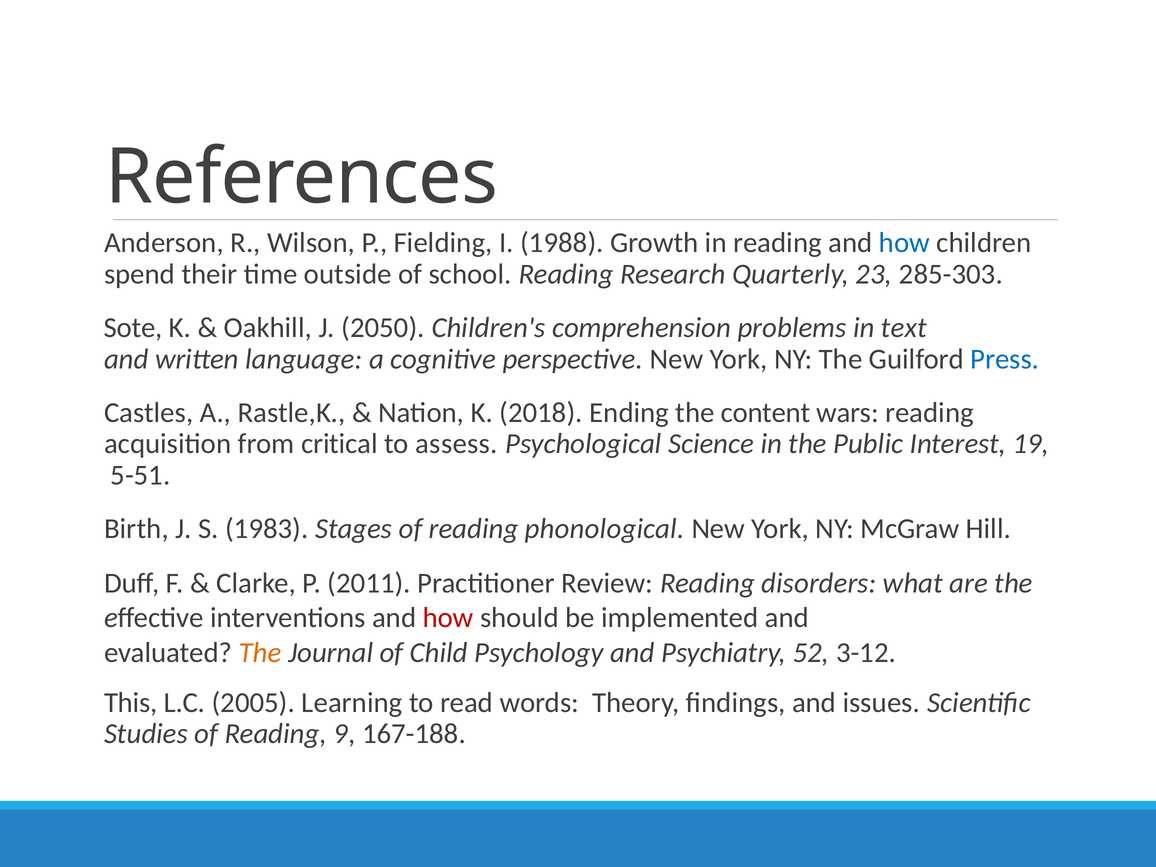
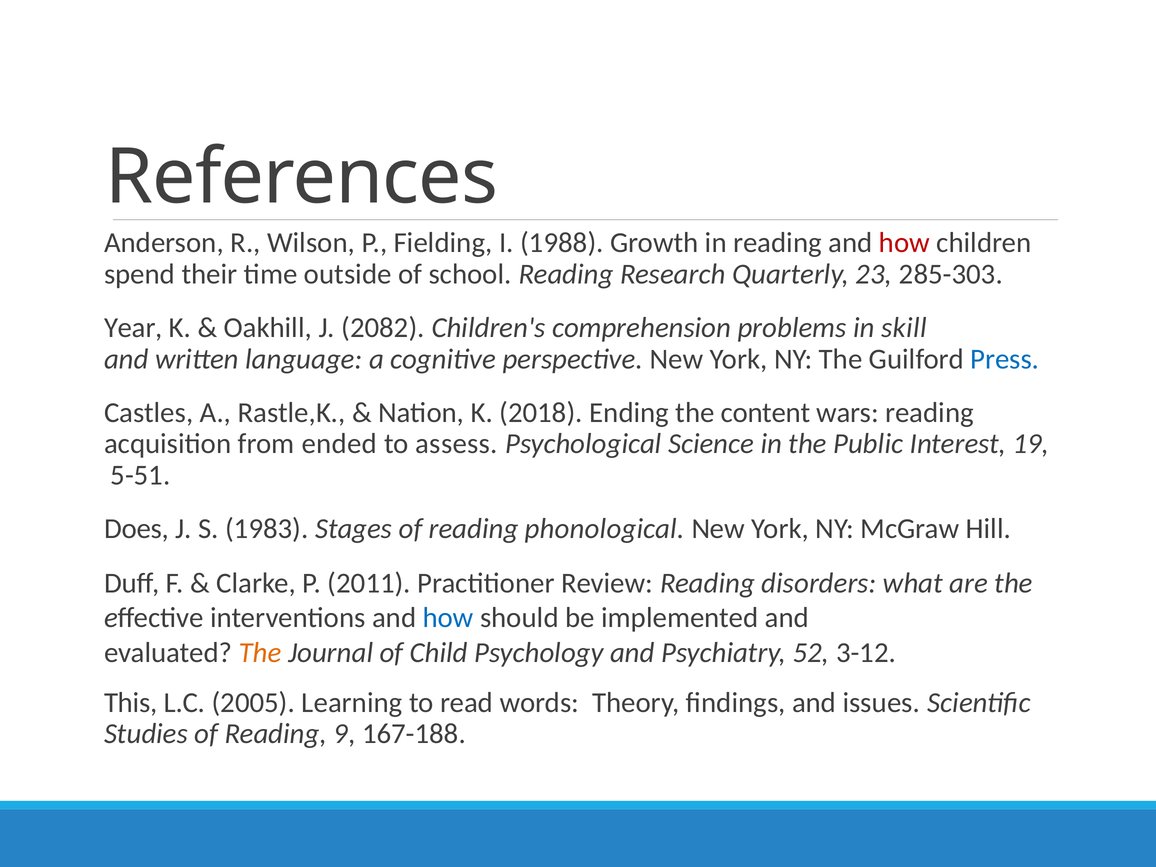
how colour: blue -> red (904, 243)
Sote: Sote -> Year (133, 328)
2050: 2050 -> 2082 (383, 328)
text: text -> skill (904, 328)
critical: critical -> ended (339, 444)
Birth: Birth -> Does (137, 529)
how colour: red -> blue (448, 618)
